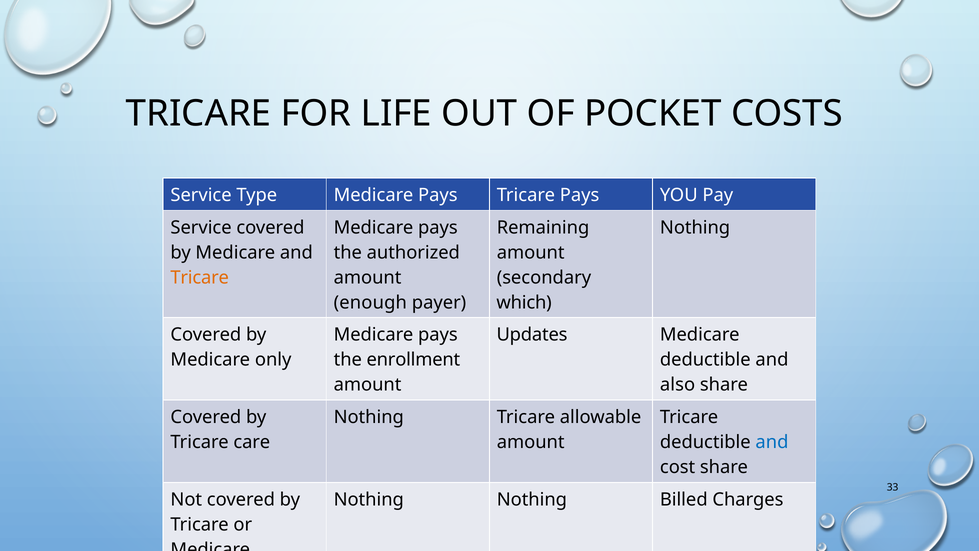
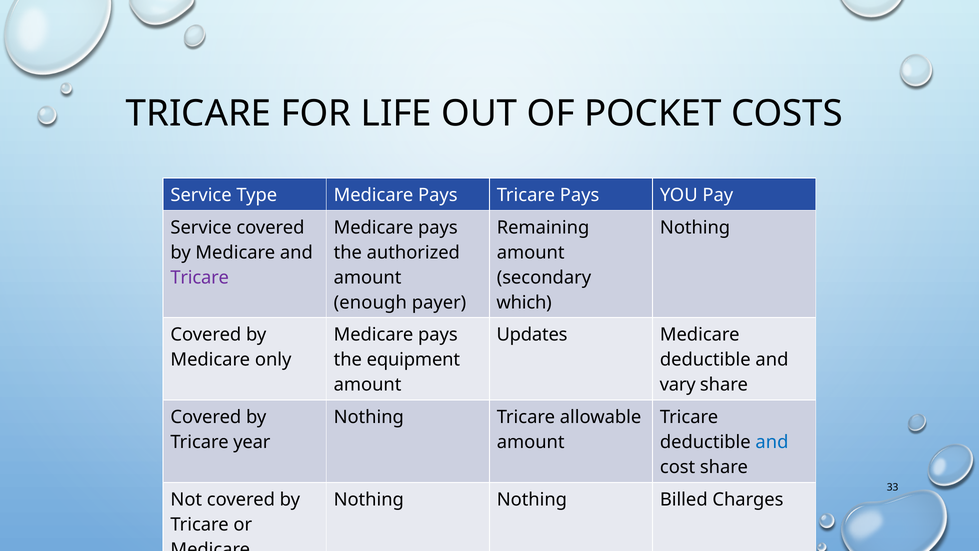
Tricare colour: orange -> purple (200, 277)
enrollment: enrollment -> equipment (413, 360)
also: also -> vary (678, 385)
care: care -> year (252, 442)
